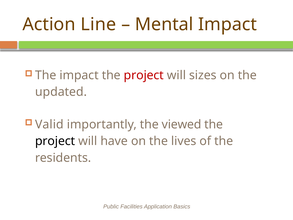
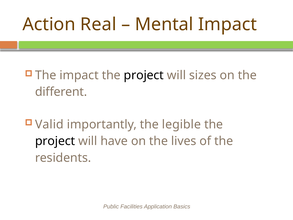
Line: Line -> Real (98, 24)
project colour: red -> black (144, 75)
updated: updated -> different (61, 92)
viewed: viewed -> legible (181, 124)
